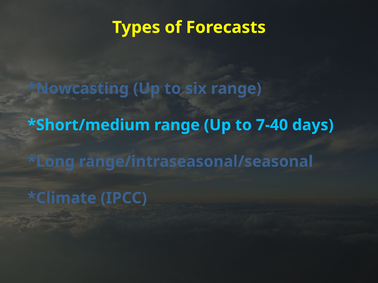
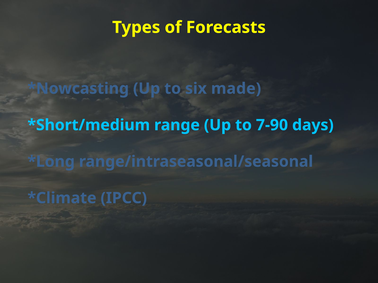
six range: range -> made (236, 89)
7-40: 7-40 -> 7-90 (272, 125)
